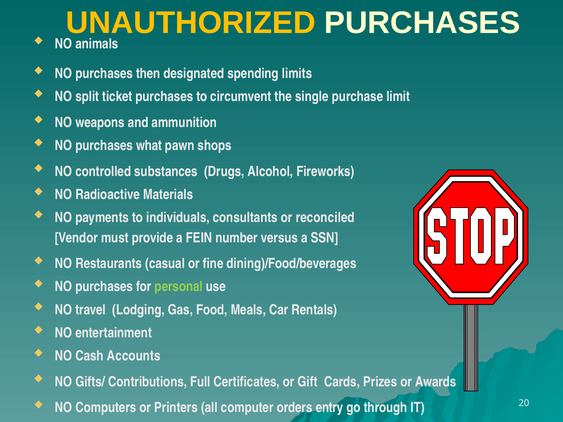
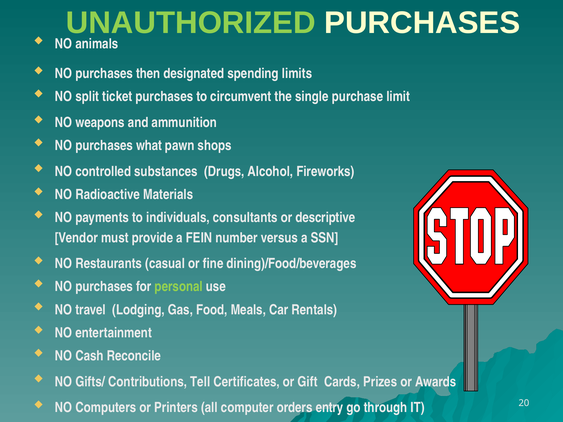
UNAUTHORIZED colour: yellow -> light green (191, 23)
reconciled: reconciled -> descriptive (325, 218)
Accounts: Accounts -> Reconcile (134, 356)
Full: Full -> Tell (200, 382)
